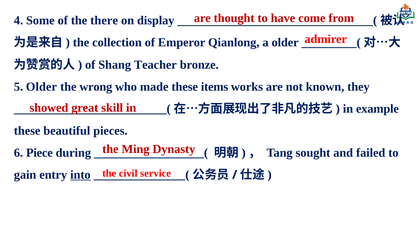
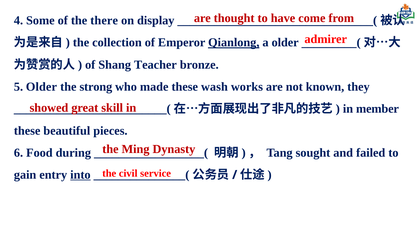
Qianlong underline: none -> present (234, 43)
wrong: wrong -> strong (96, 87)
items: items -> wash (214, 87)
example: example -> member (377, 109)
Piece: Piece -> Food (39, 153)
